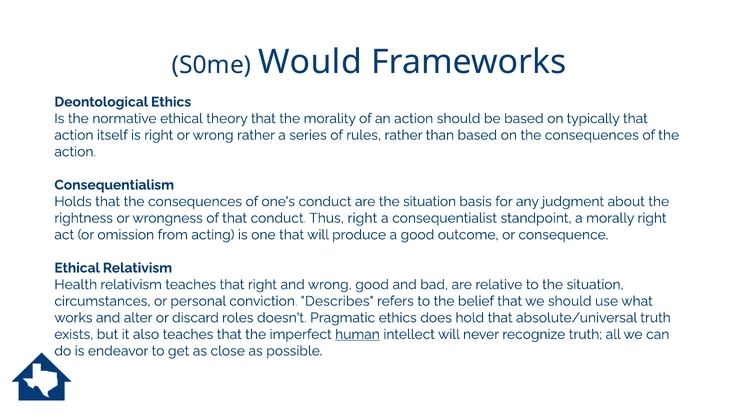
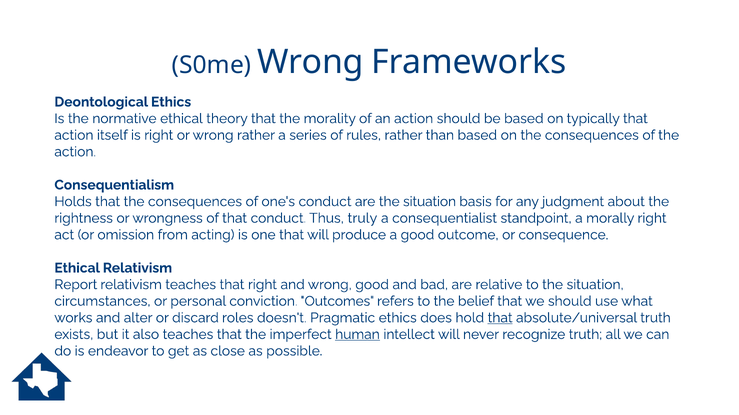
S0me Would: Would -> Wrong (310, 62)
Thus right: right -> truly (362, 219)
Health: Health -> Report (76, 285)
Describes: Describes -> Outcomes (337, 302)
that underline: none -> present (500, 318)
